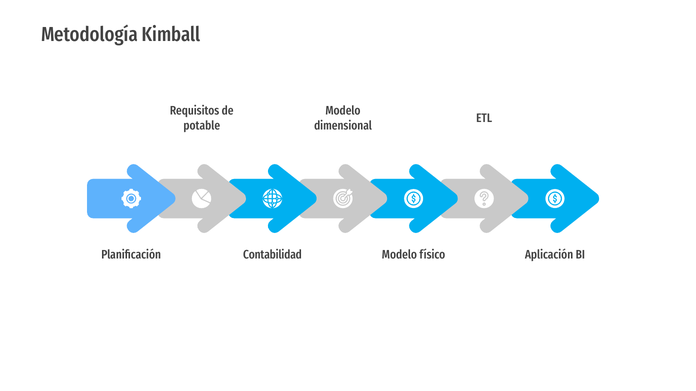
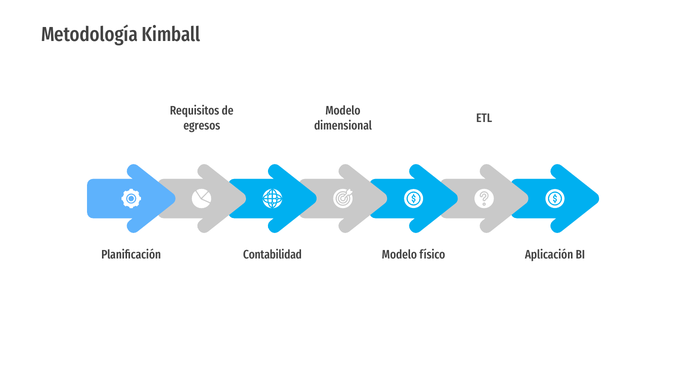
potable: potable -> egresos (202, 126)
